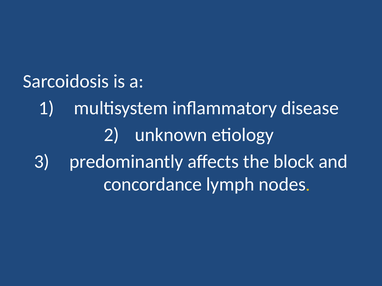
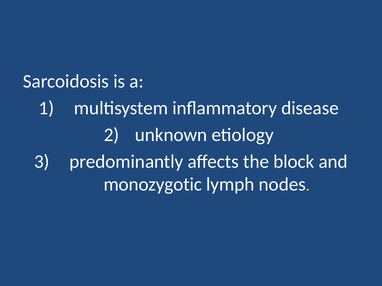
concordance: concordance -> monozygotic (153, 185)
